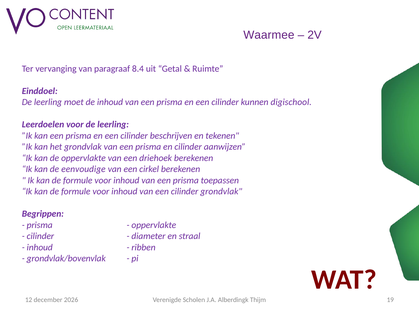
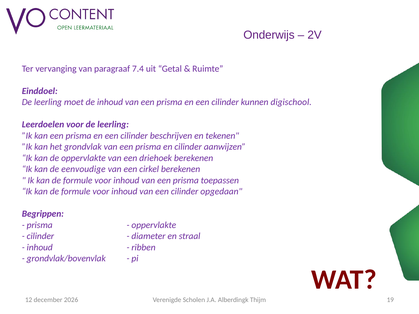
Waarmee: Waarmee -> Onderwijs (269, 35)
8.4: 8.4 -> 7.4 (138, 69)
cilinder grondvlak: grondvlak -> opgedaan (221, 192)
